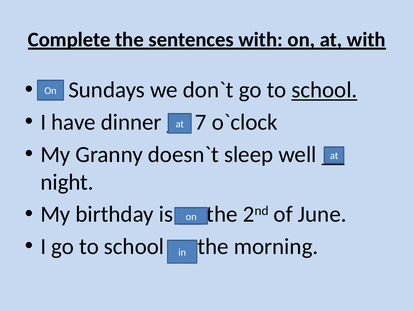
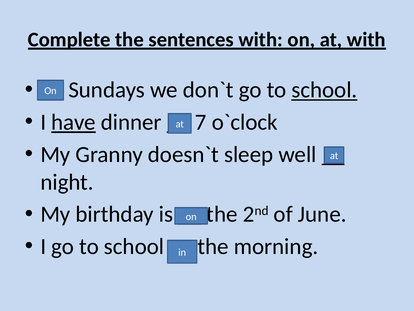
have underline: none -> present (74, 122)
